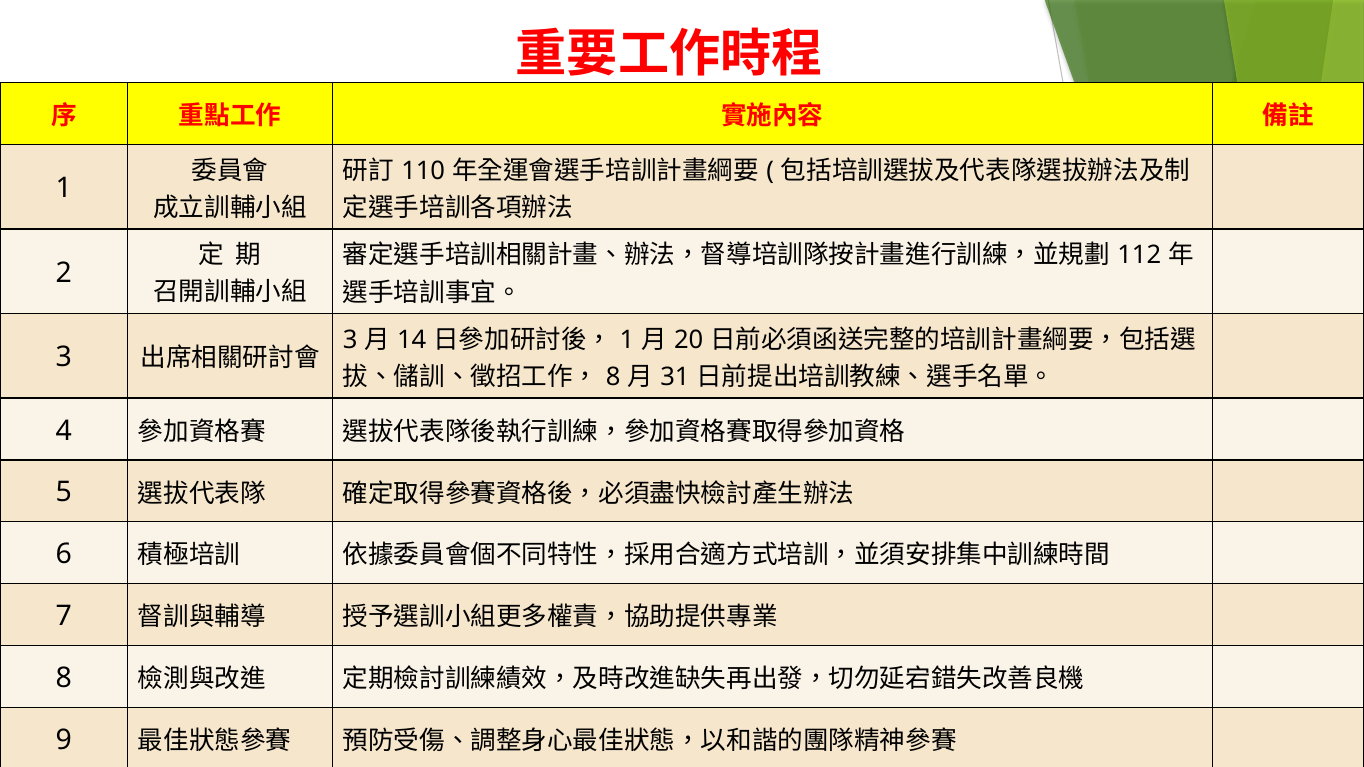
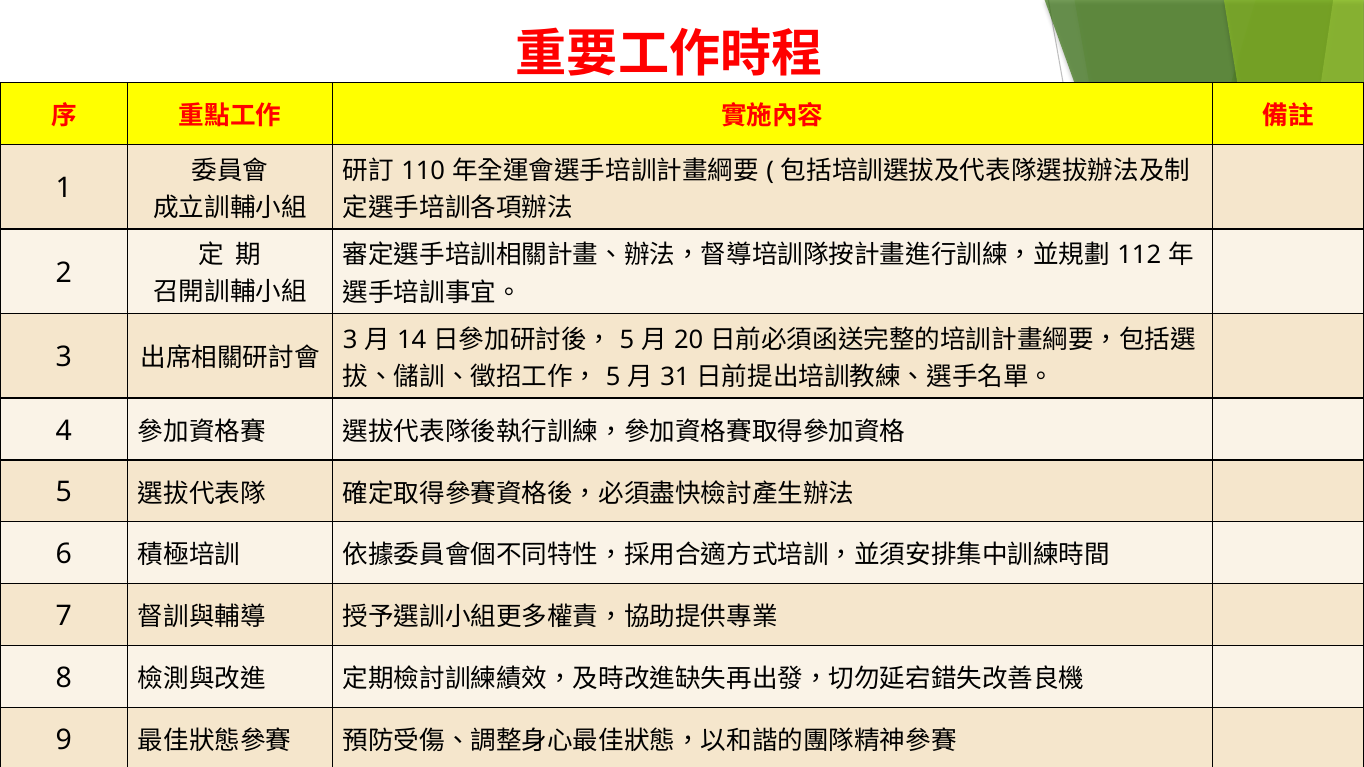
1: 1 -> 5 (627, 340)
8: 8 -> 5 (613, 377)
